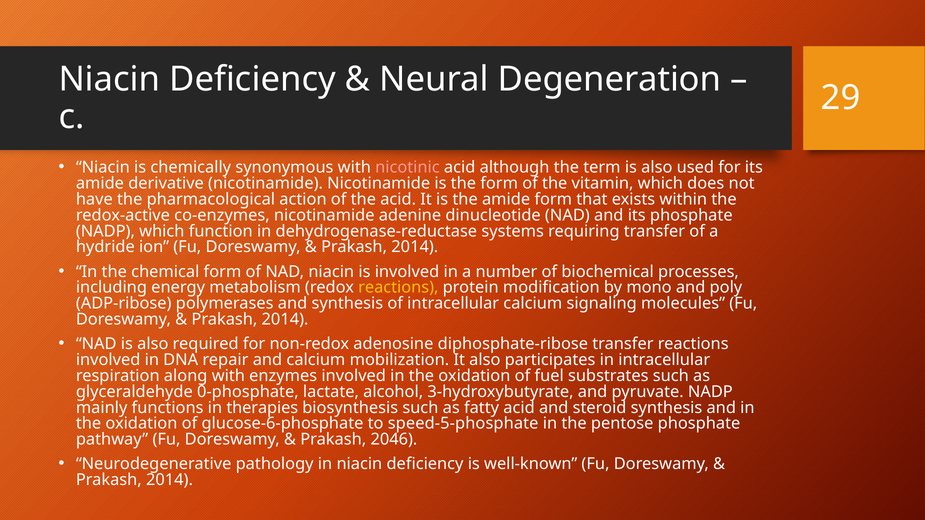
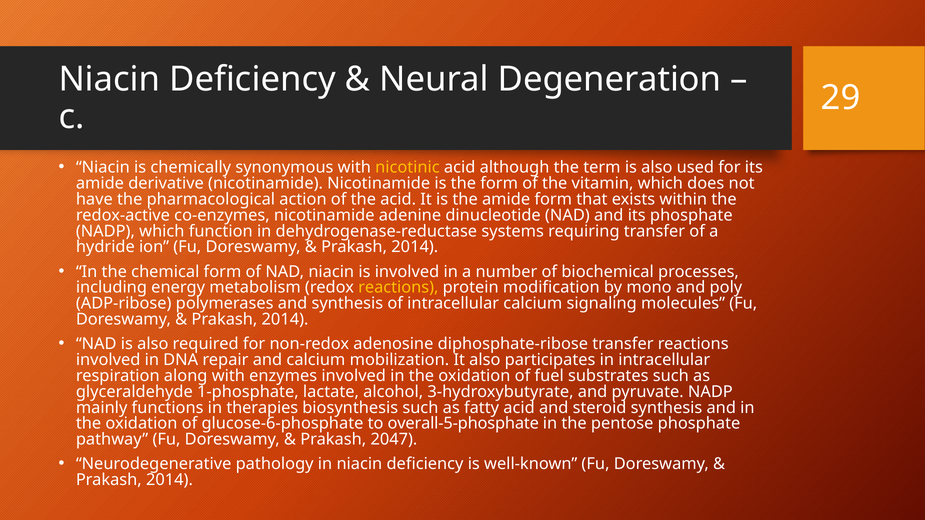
nicotinic colour: pink -> yellow (407, 168)
0-phosphate: 0-phosphate -> 1-phosphate (248, 392)
speed-5-phosphate: speed-5-phosphate -> overall-5-phosphate (463, 424)
2046: 2046 -> 2047 (394, 440)
